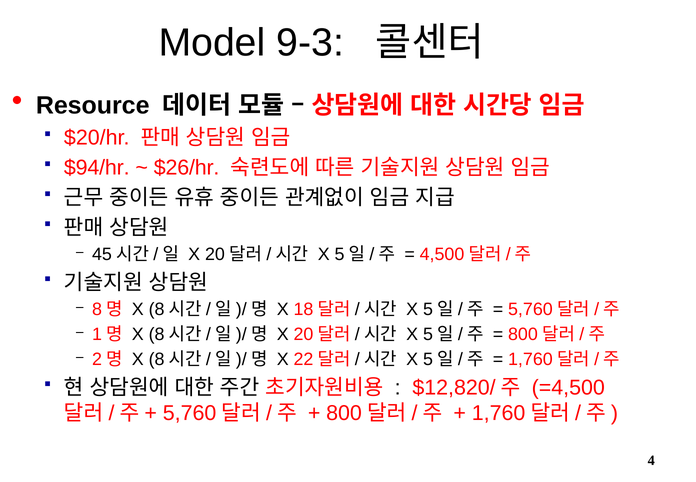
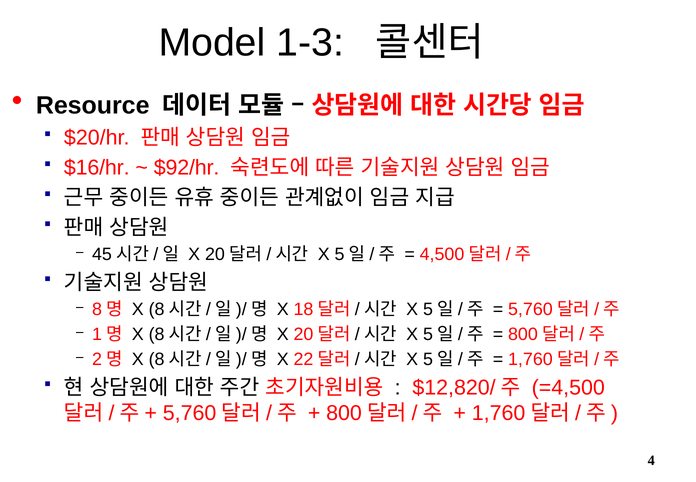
9-3: 9-3 -> 1-3 (310, 43)
$94/hr: $94/hr -> $16/hr (97, 167)
$26/hr: $26/hr -> $92/hr (187, 167)
